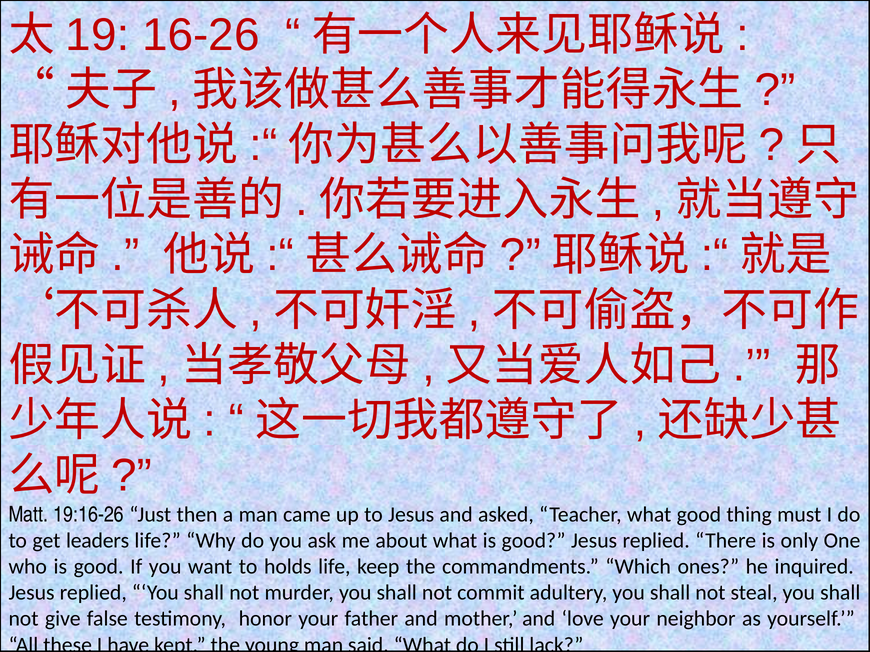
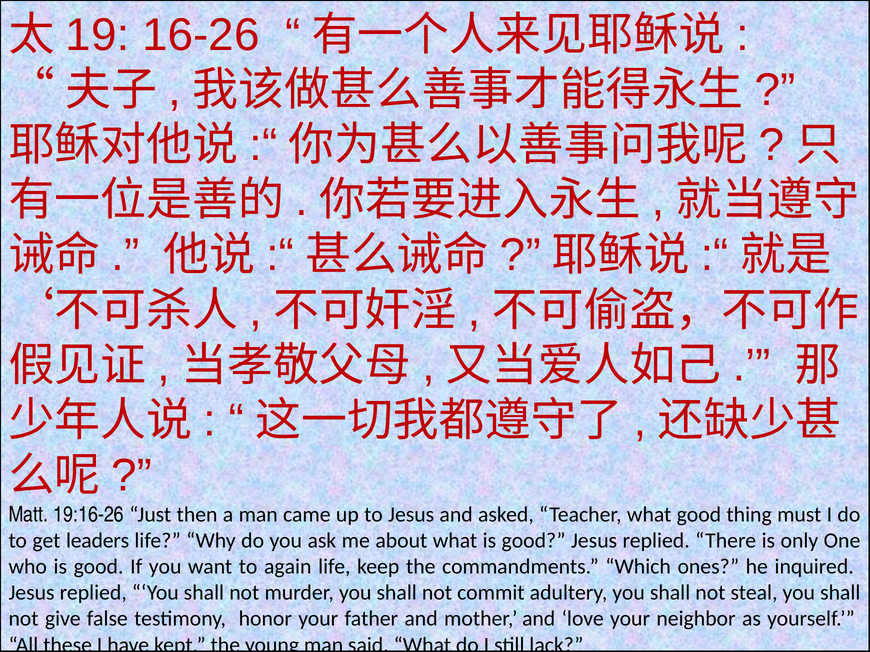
holds: holds -> again (288, 567)
